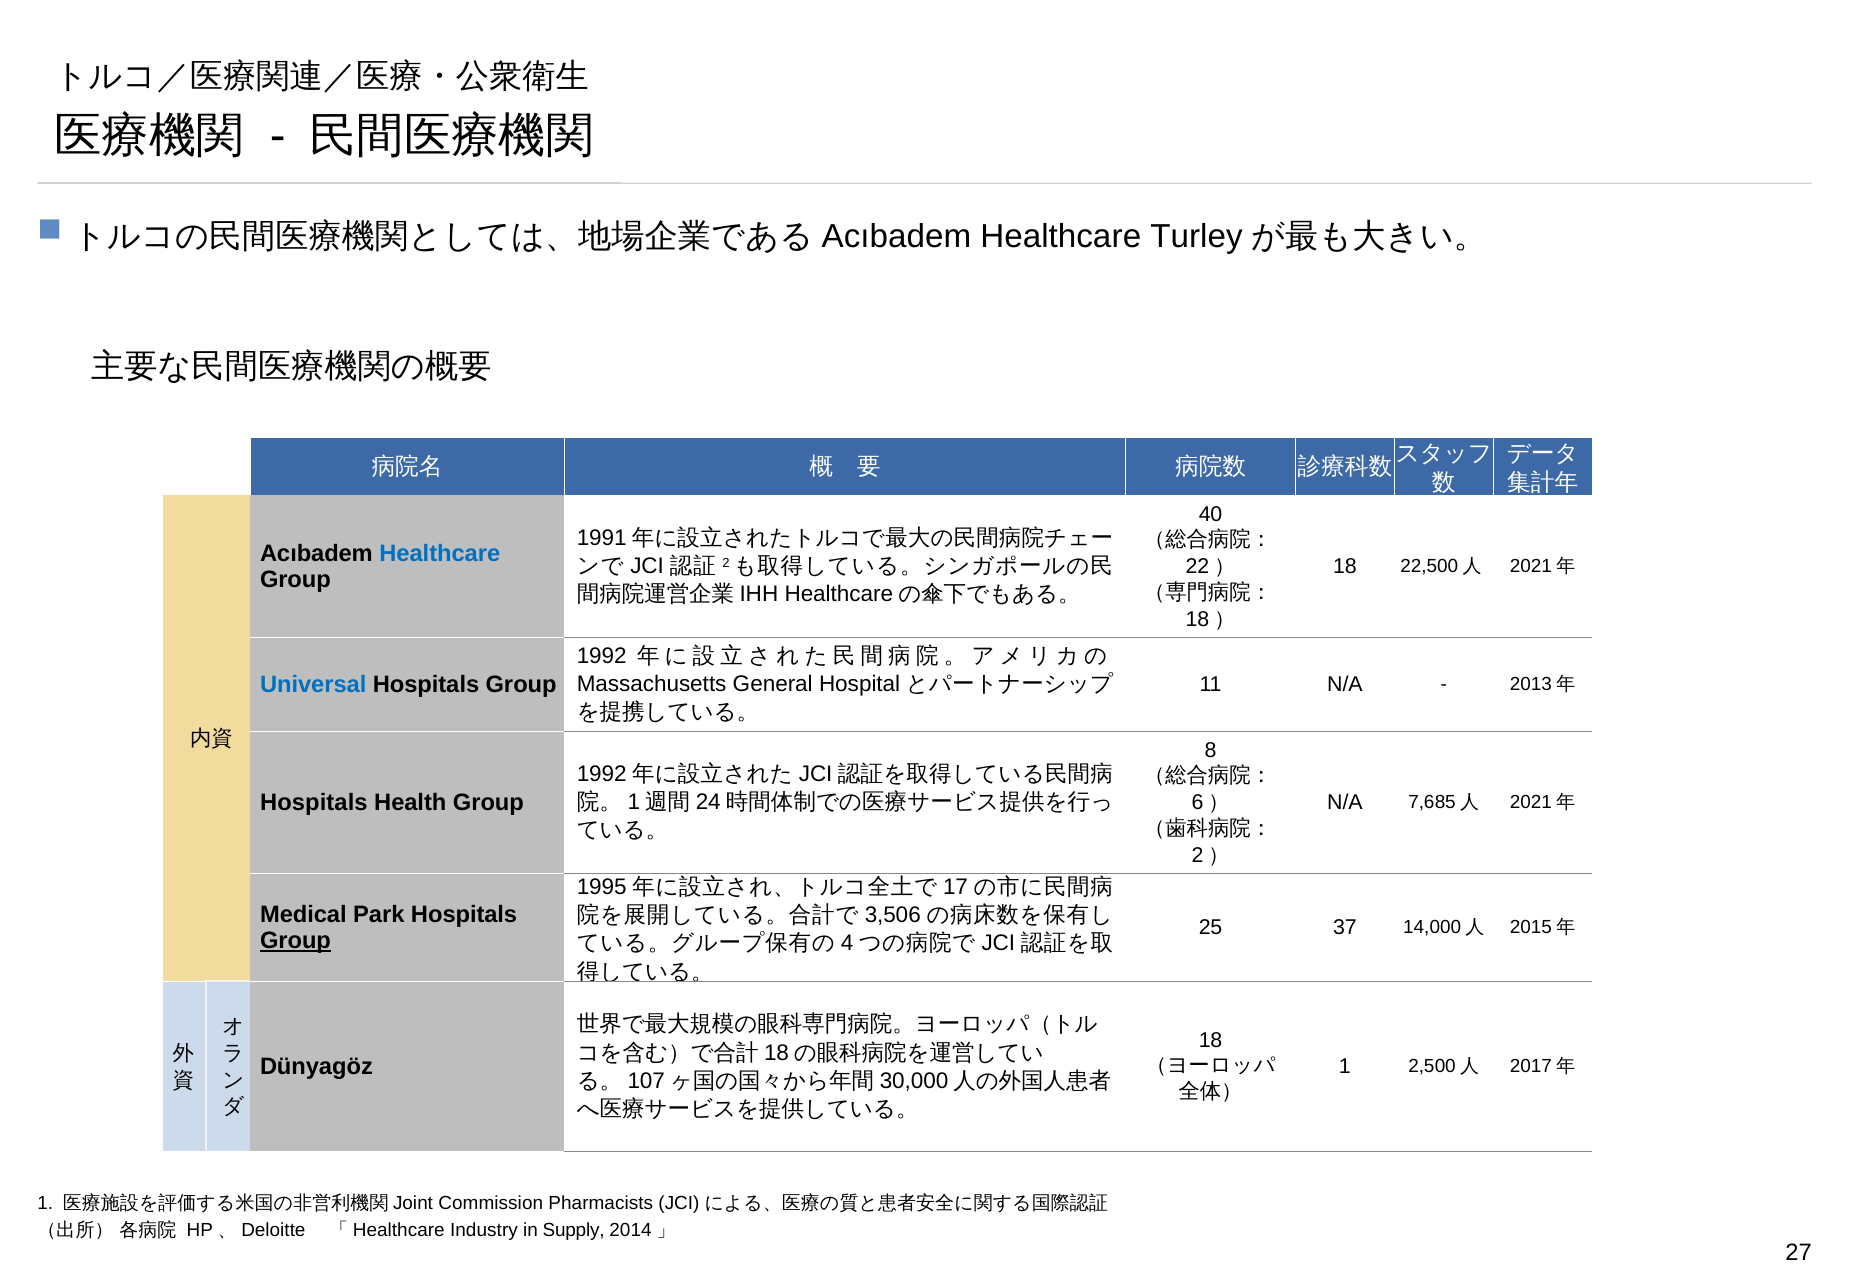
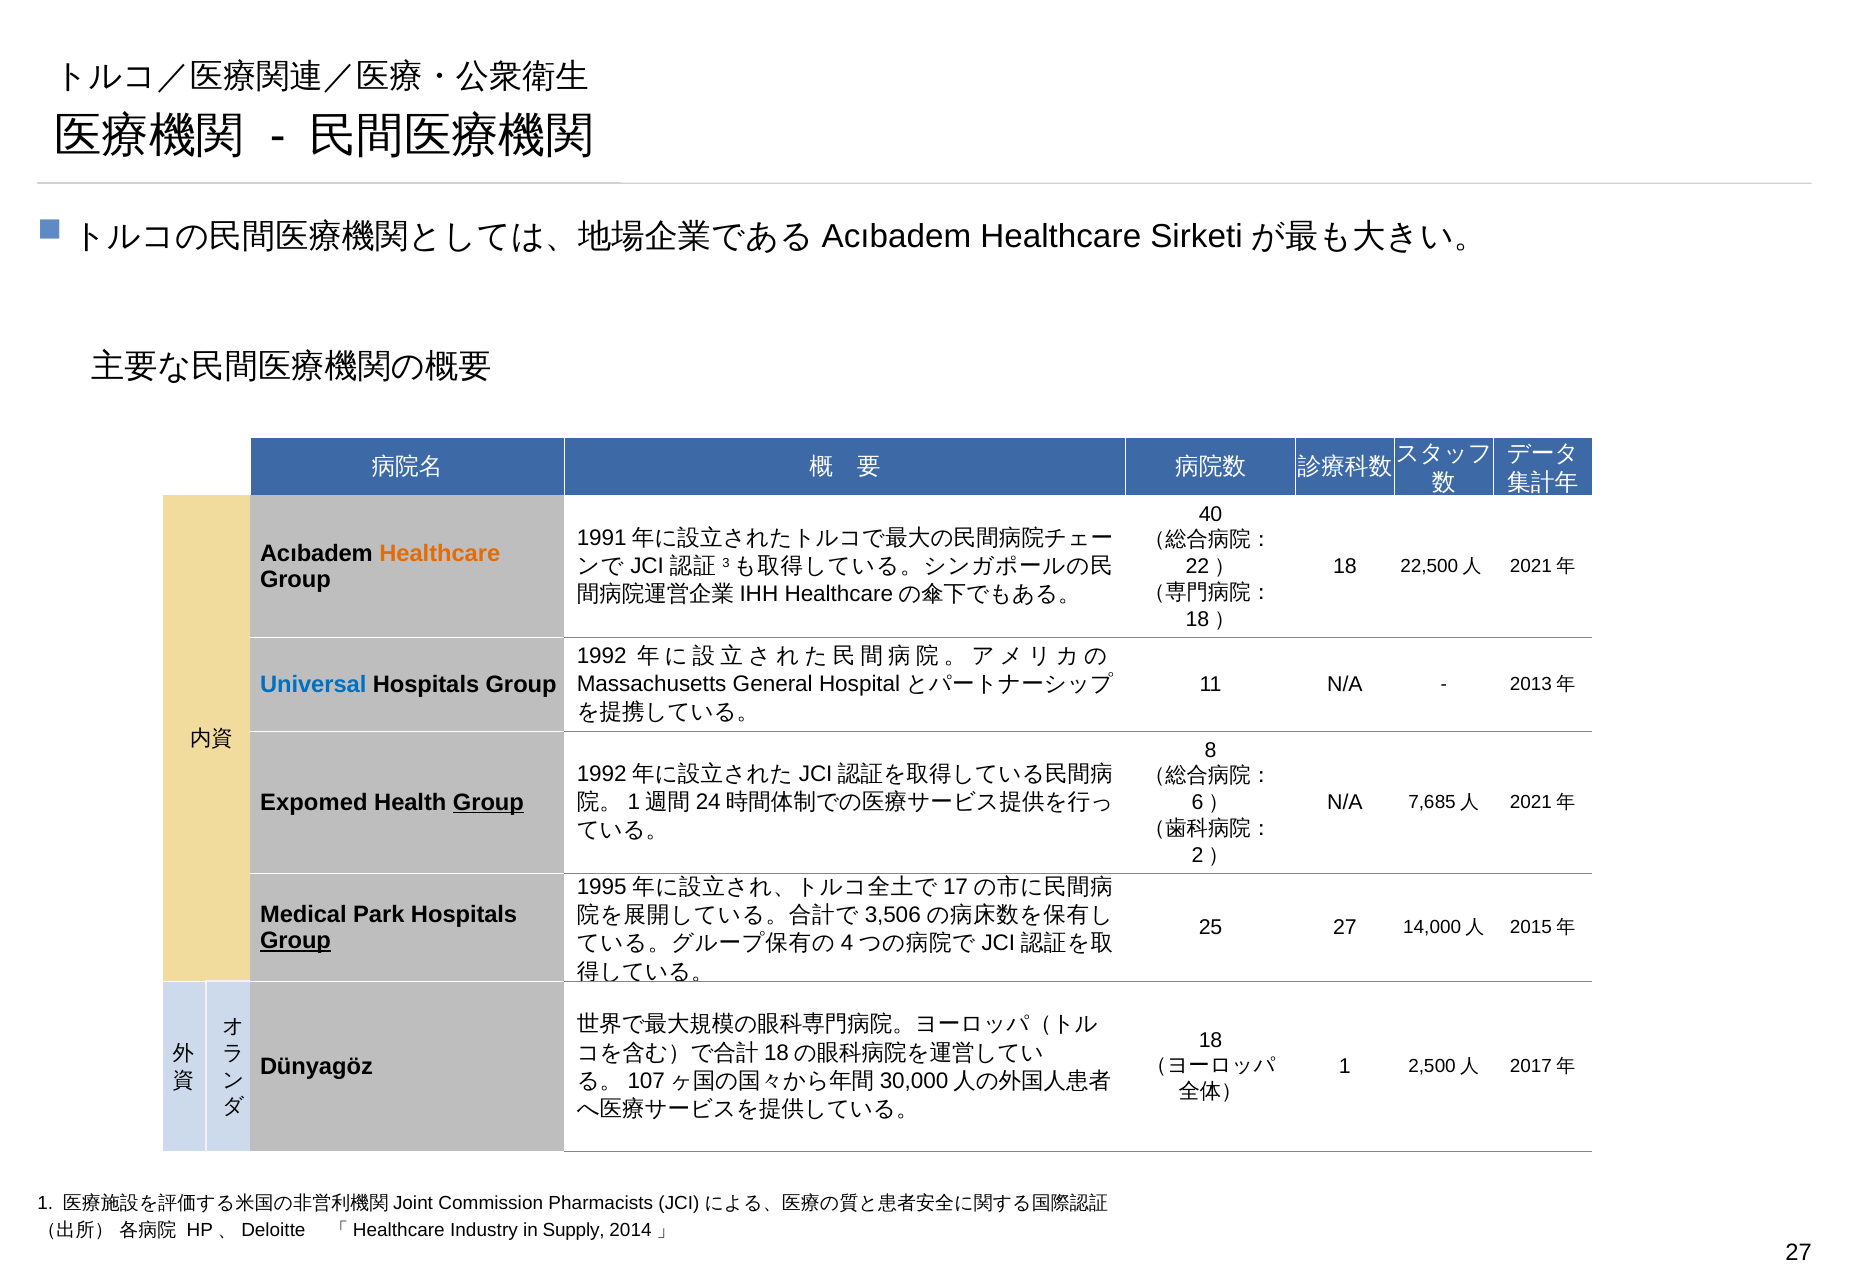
Turley: Turley -> Sirketi (1197, 236)
Healthcare colour: blue -> orange (440, 553)
2: 2 -> 3 (726, 563)
Hospitals: Hospitals -> Expomed (314, 802)
Group underline: none -> present (488, 802)
25 37: 37 -> 27 (1345, 927)
